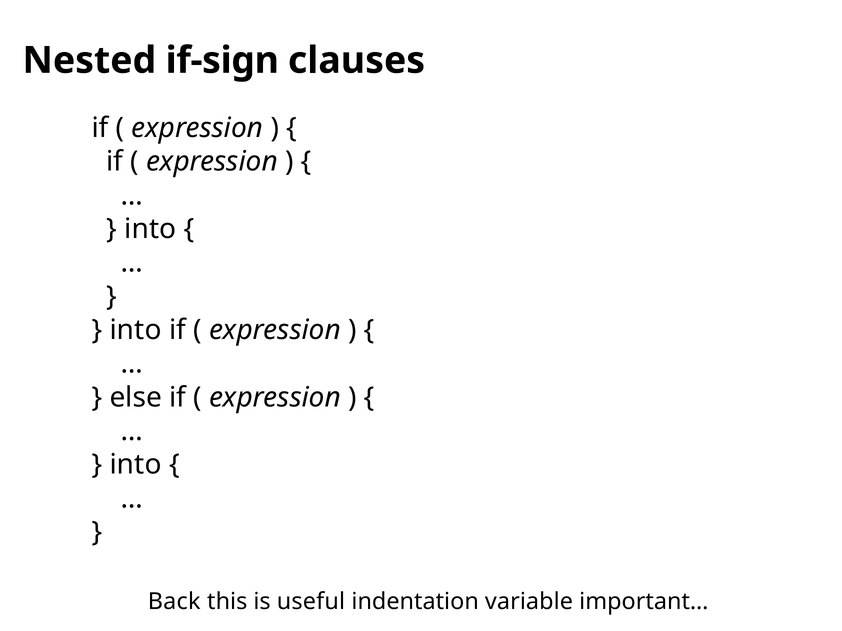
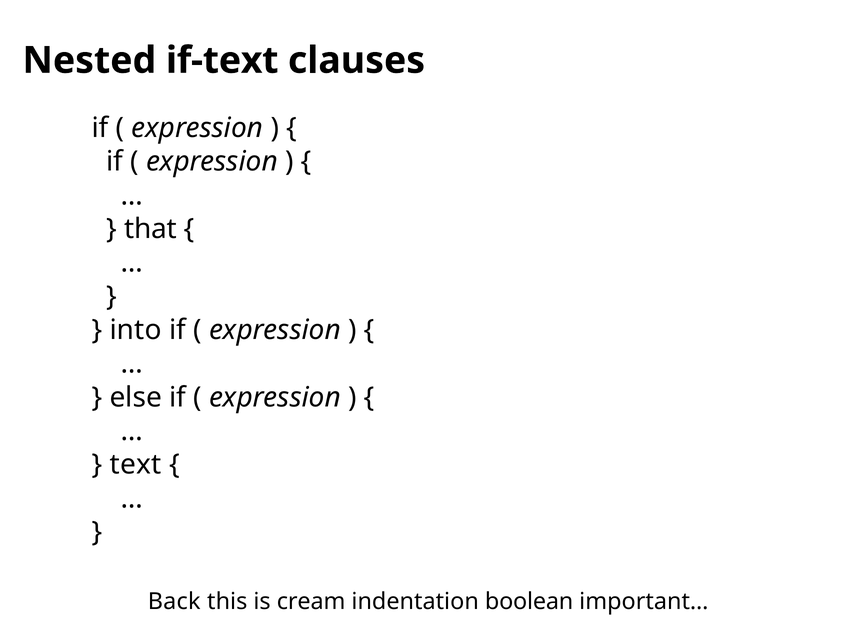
if-sign: if-sign -> if-text (222, 61)
into: into -> that (150, 229)
into: into -> text (136, 465)
useful: useful -> cream (311, 602)
variable: variable -> boolean (529, 602)
